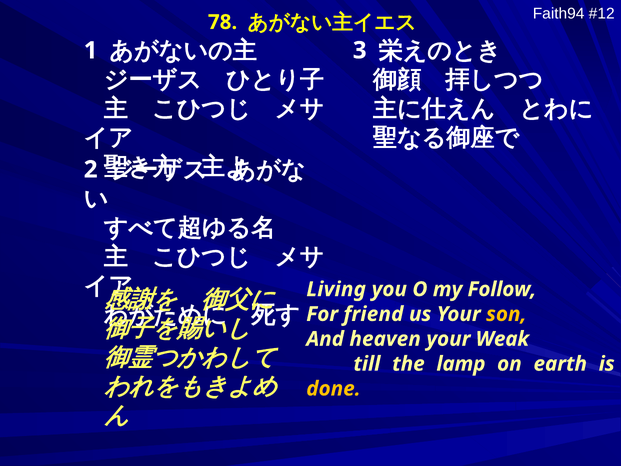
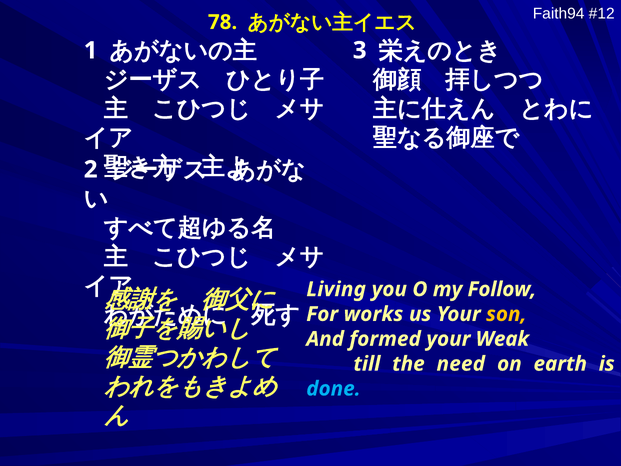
friend: friend -> works (373, 314)
heaven: heaven -> formed (385, 339)
lamp: lamp -> need (461, 364)
done colour: yellow -> light blue (333, 389)
